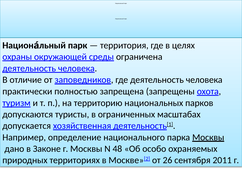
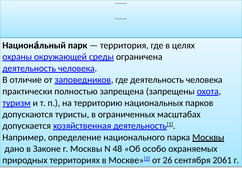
2011: 2011 -> 2061 (222, 160)
